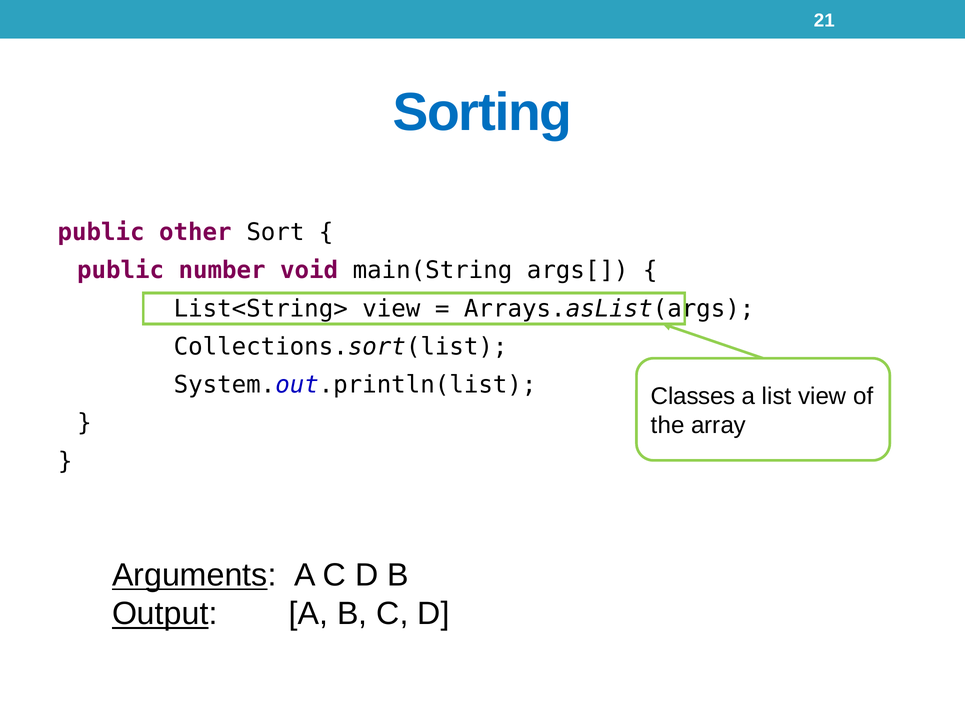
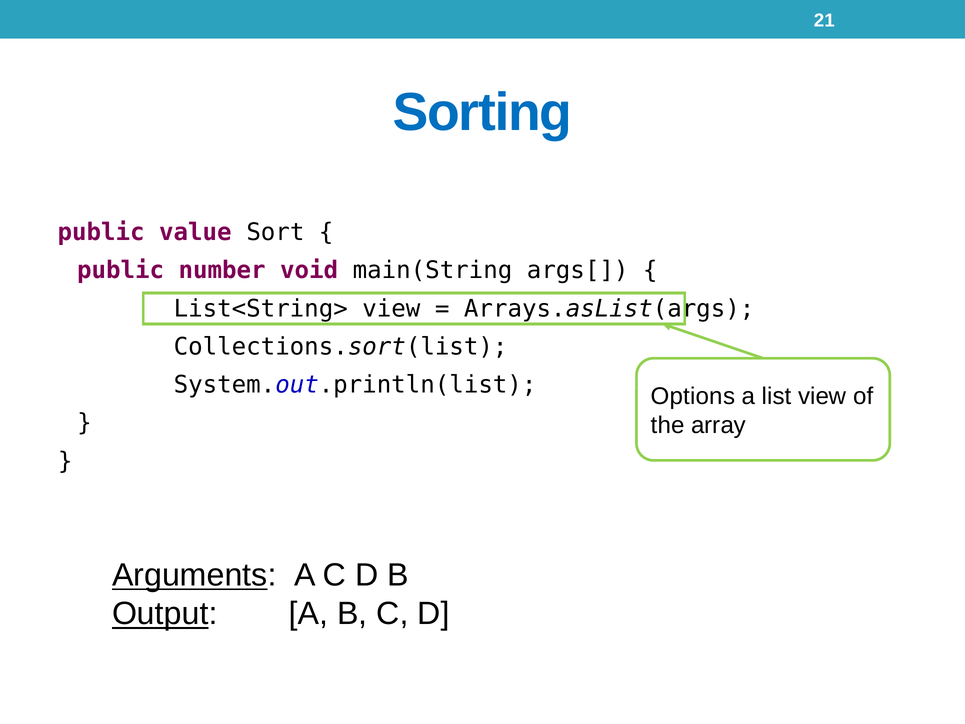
other: other -> value (196, 232)
Classes: Classes -> Options (693, 396)
